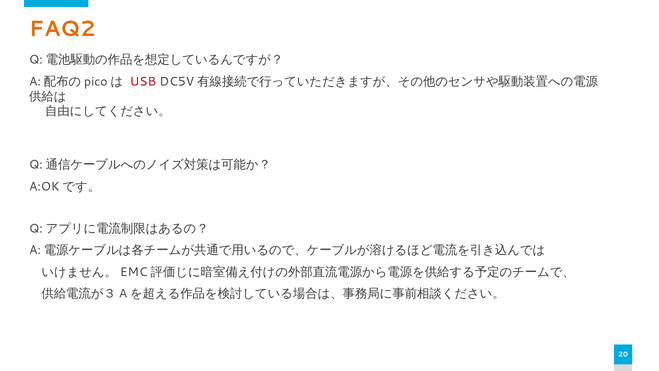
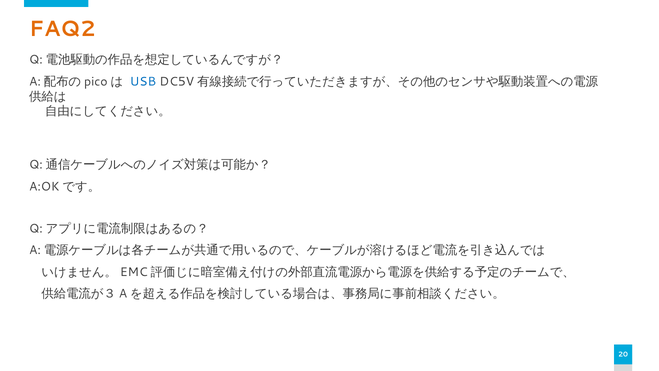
USB colour: red -> blue (143, 82)
